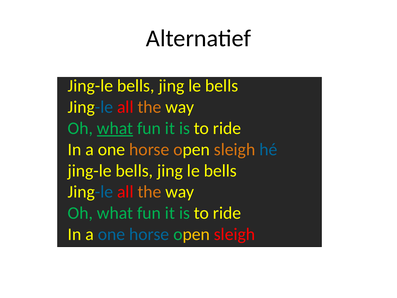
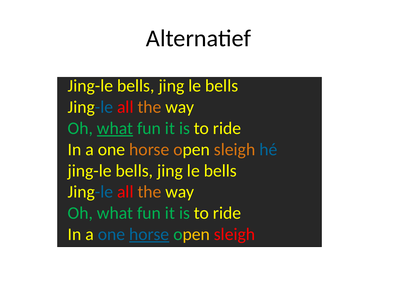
horse underline: none -> present (149, 234)
